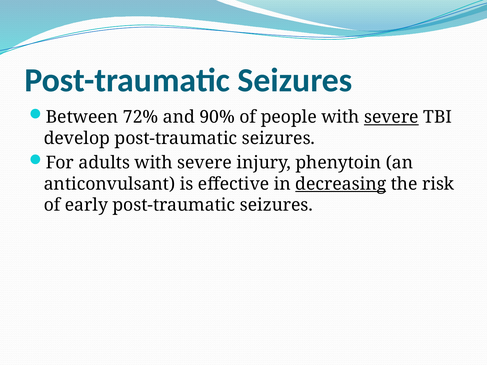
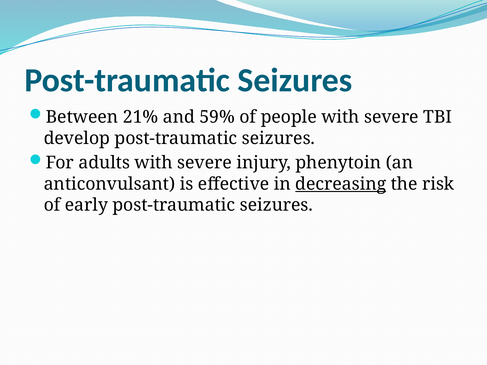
72%: 72% -> 21% (141, 117)
90%: 90% -> 59% (217, 117)
severe underline: present -> none (391, 117)
